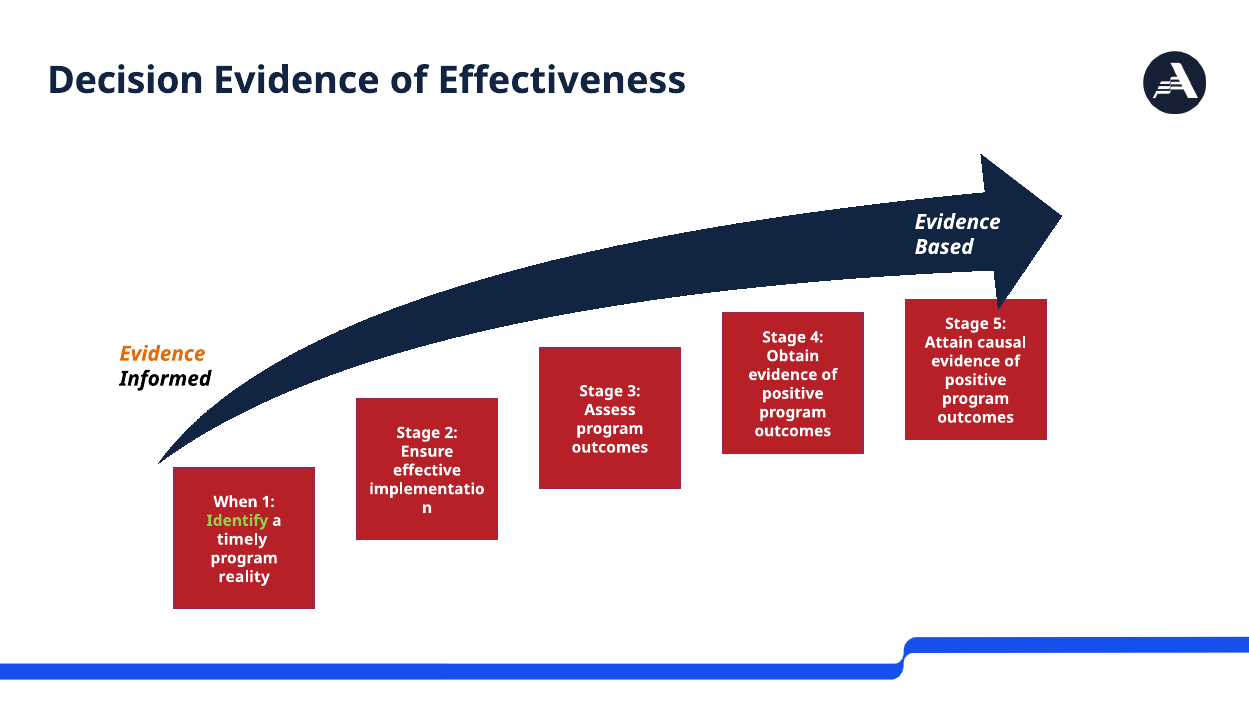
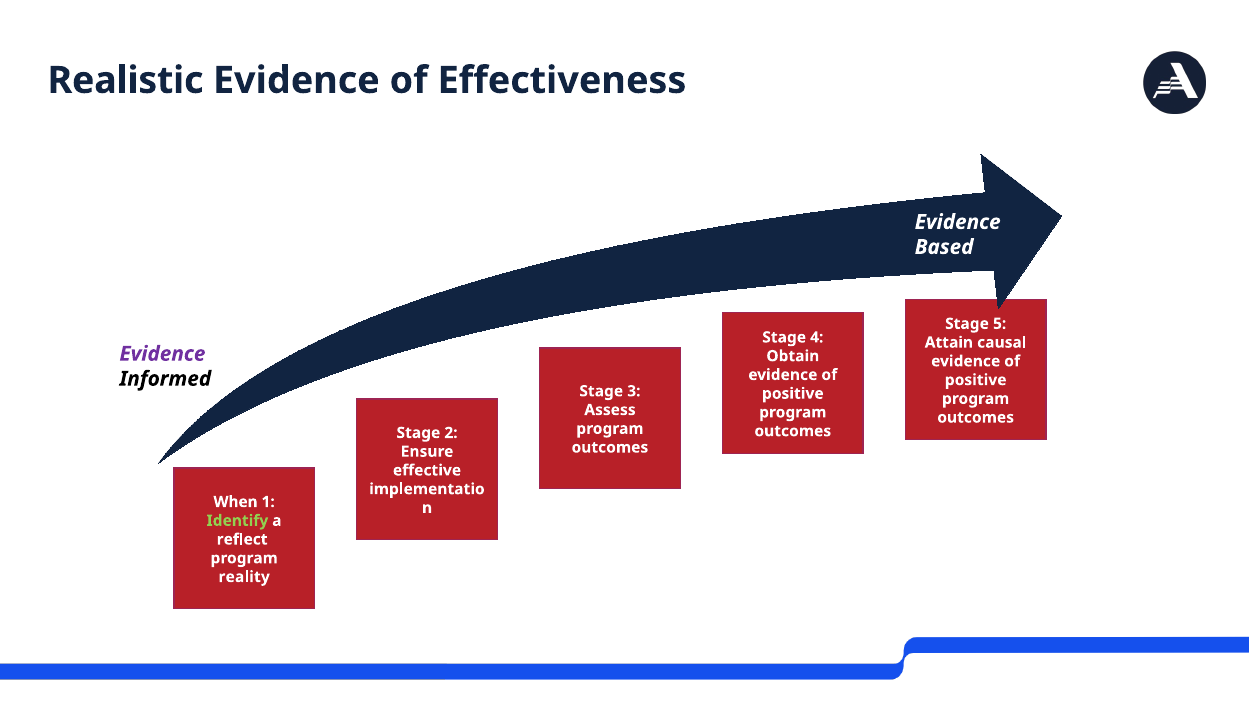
Decision: Decision -> Realistic (125, 80)
Evidence colour: orange -> purple (162, 354)
timely: timely -> reflect (242, 539)
